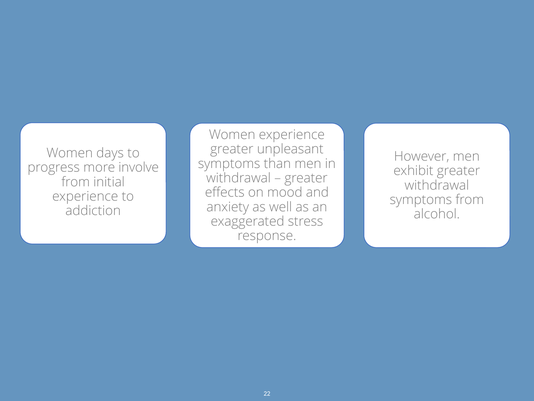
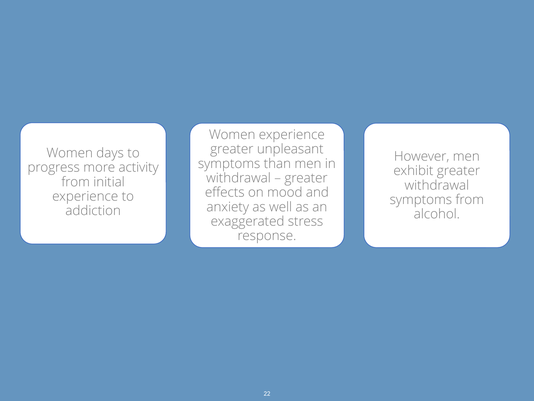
involve: involve -> activity (139, 167)
